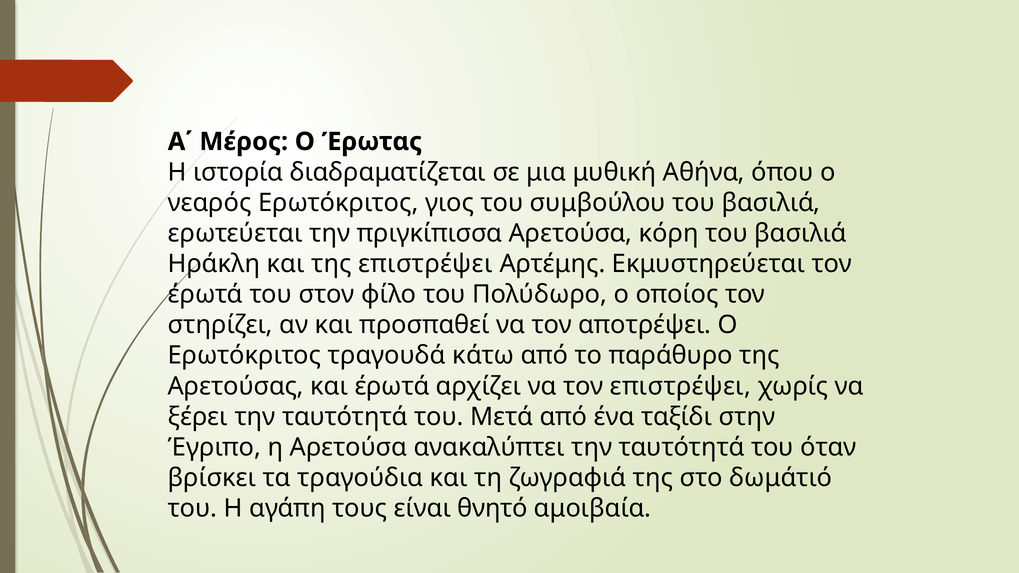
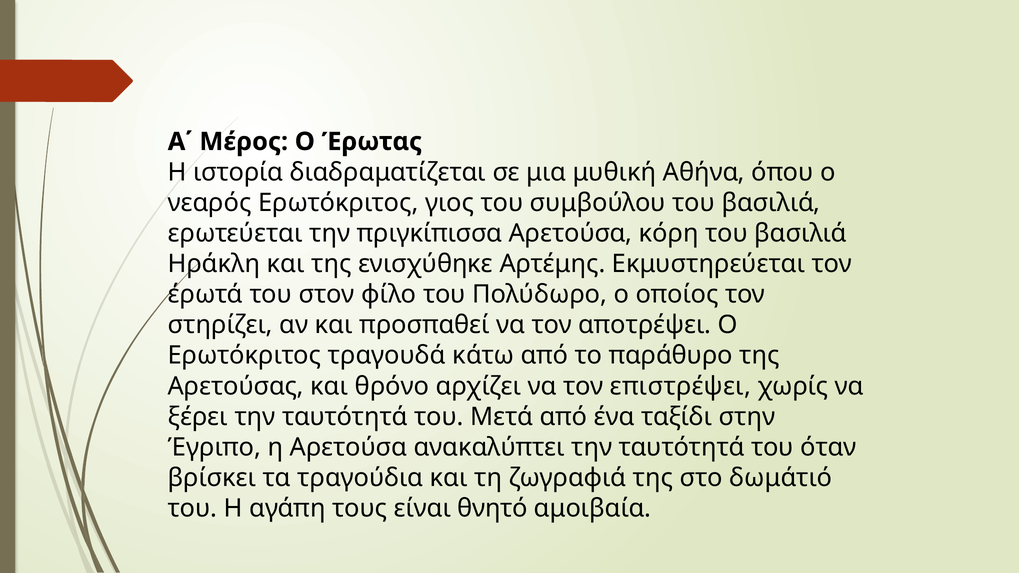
της επιστρέψει: επιστρέψει -> ενισχύθηκε (426, 264)
και έρωτά: έρωτά -> θρόνο (392, 386)
